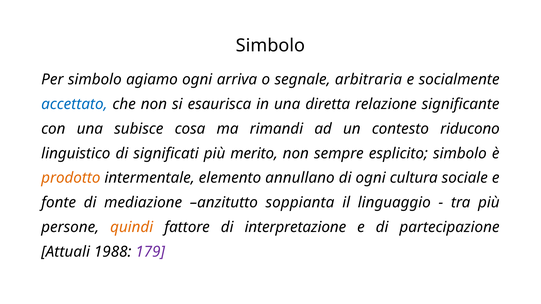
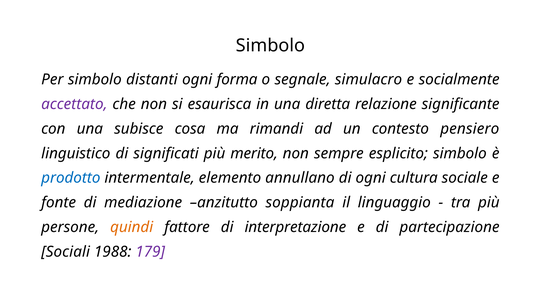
agiamo: agiamo -> distanti (152, 79)
arriva: arriva -> forma (237, 79)
arbitraria: arbitraria -> simulacro (368, 79)
accettato colour: blue -> purple (74, 104)
riducono: riducono -> pensiero (470, 129)
prodotto colour: orange -> blue (71, 178)
Attuali: Attuali -> Sociali (66, 252)
